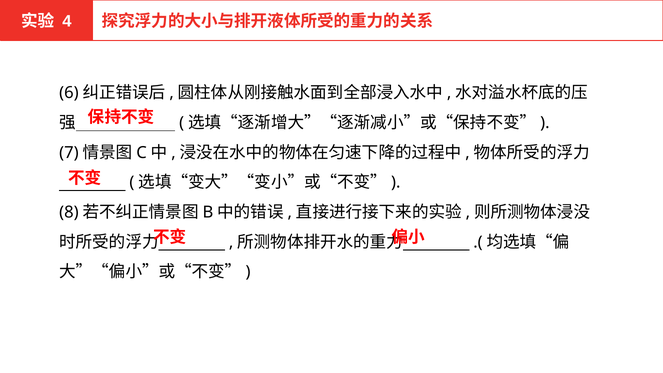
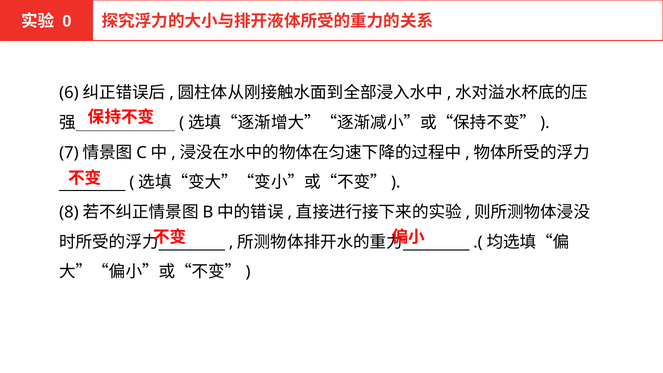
4: 4 -> 0 (67, 21)
